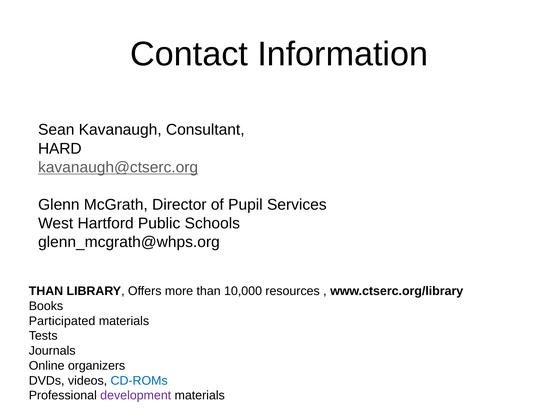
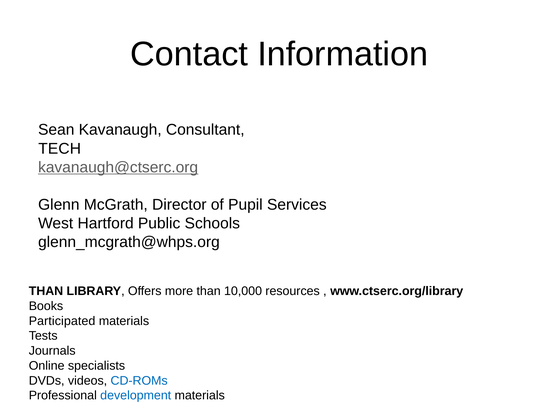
HARD: HARD -> TECH (60, 148)
organizers: organizers -> specialists (97, 365)
development colour: purple -> blue (136, 395)
